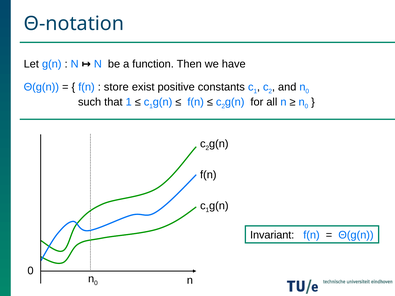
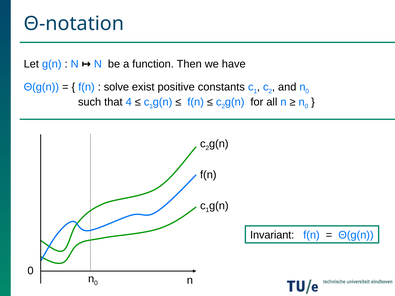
store: store -> solve (116, 87)
that 1: 1 -> 4 (129, 102)
